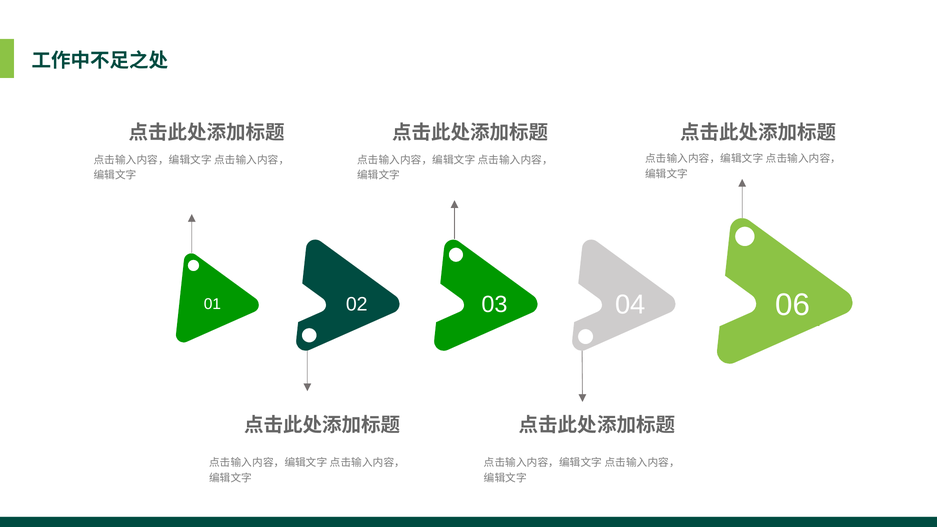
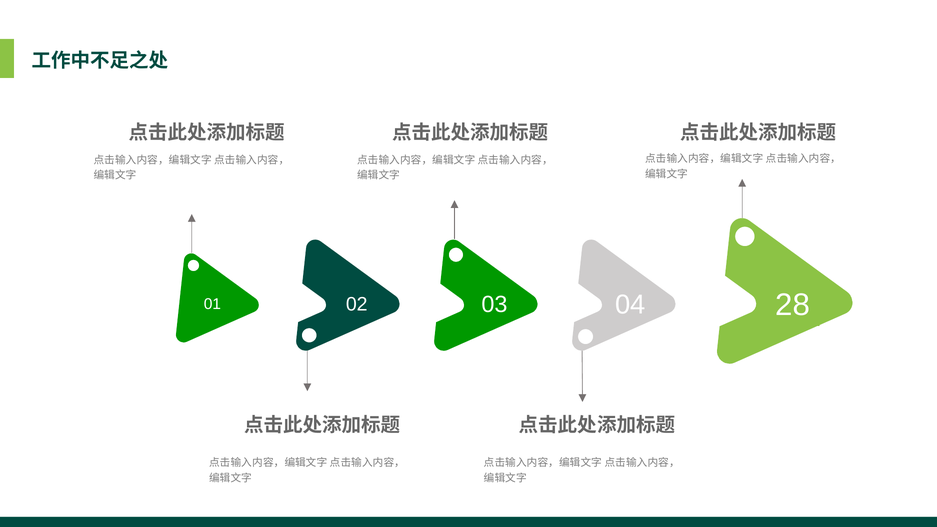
06: 06 -> 28 (793, 305)
